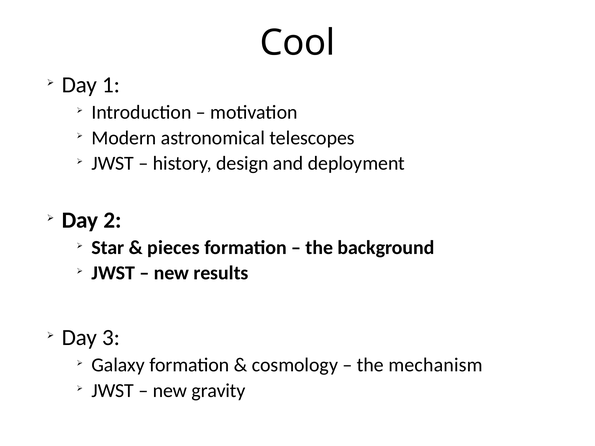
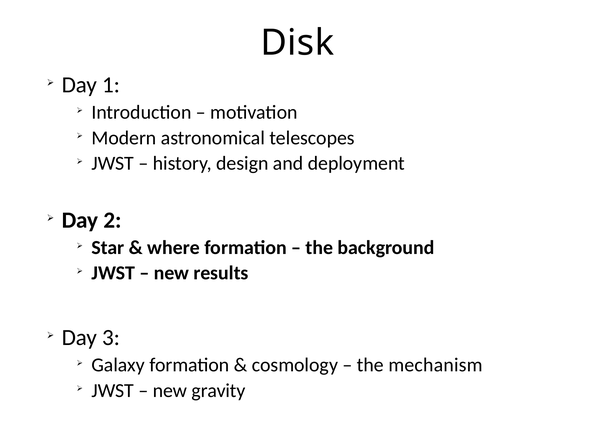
Cool: Cool -> Disk (297, 43)
pieces: pieces -> where (174, 248)
